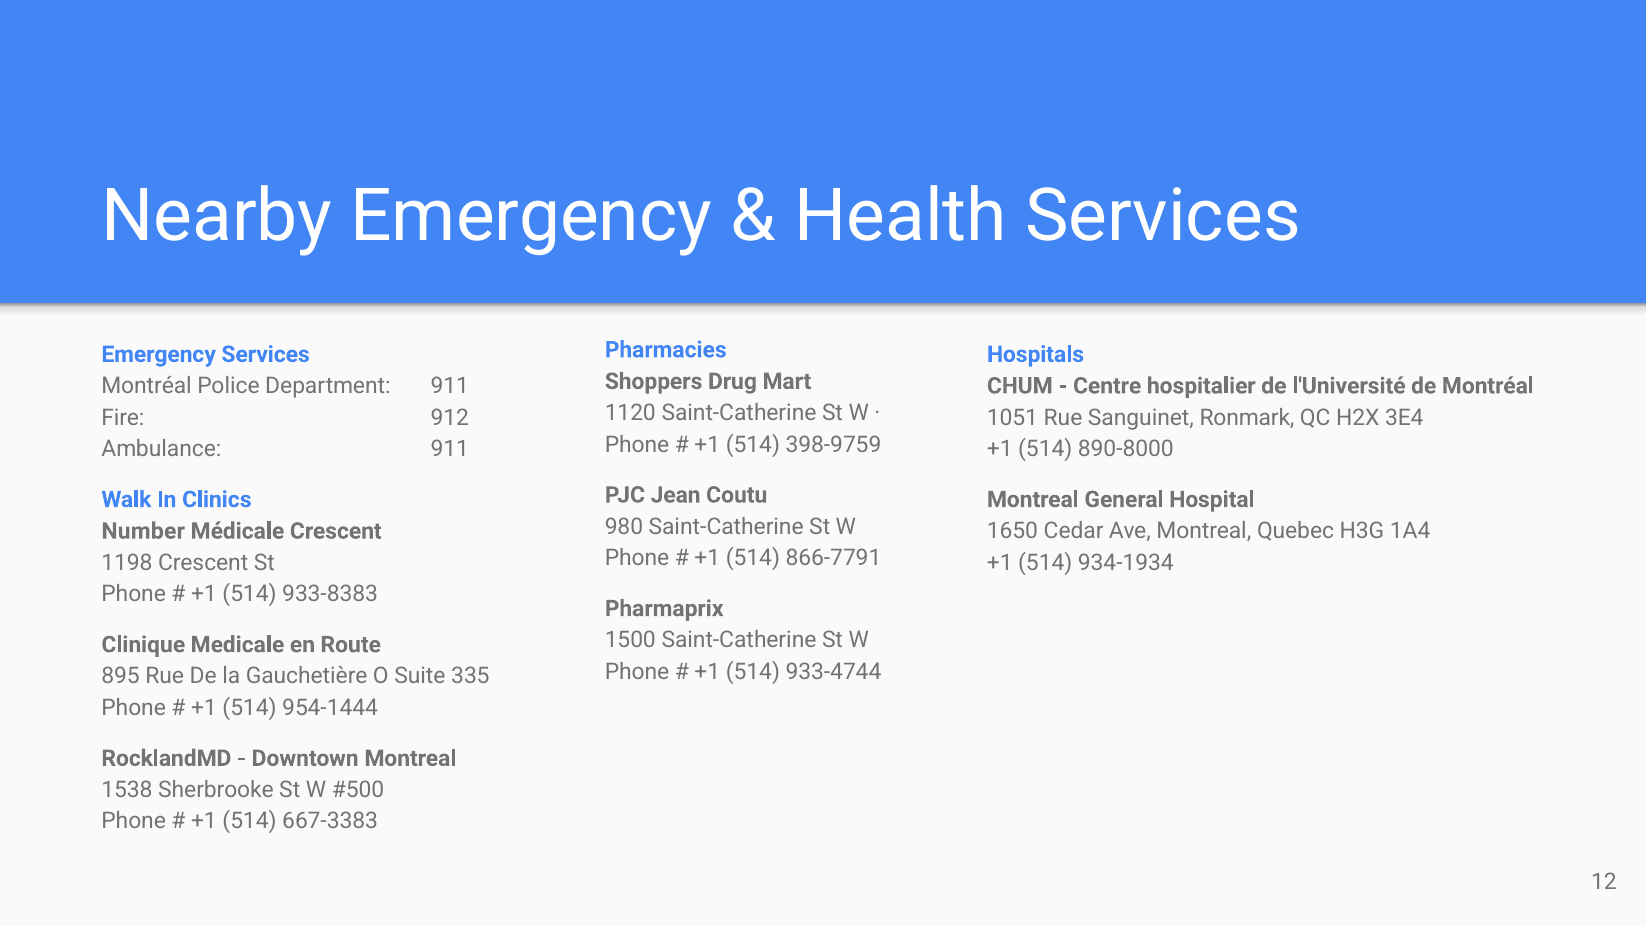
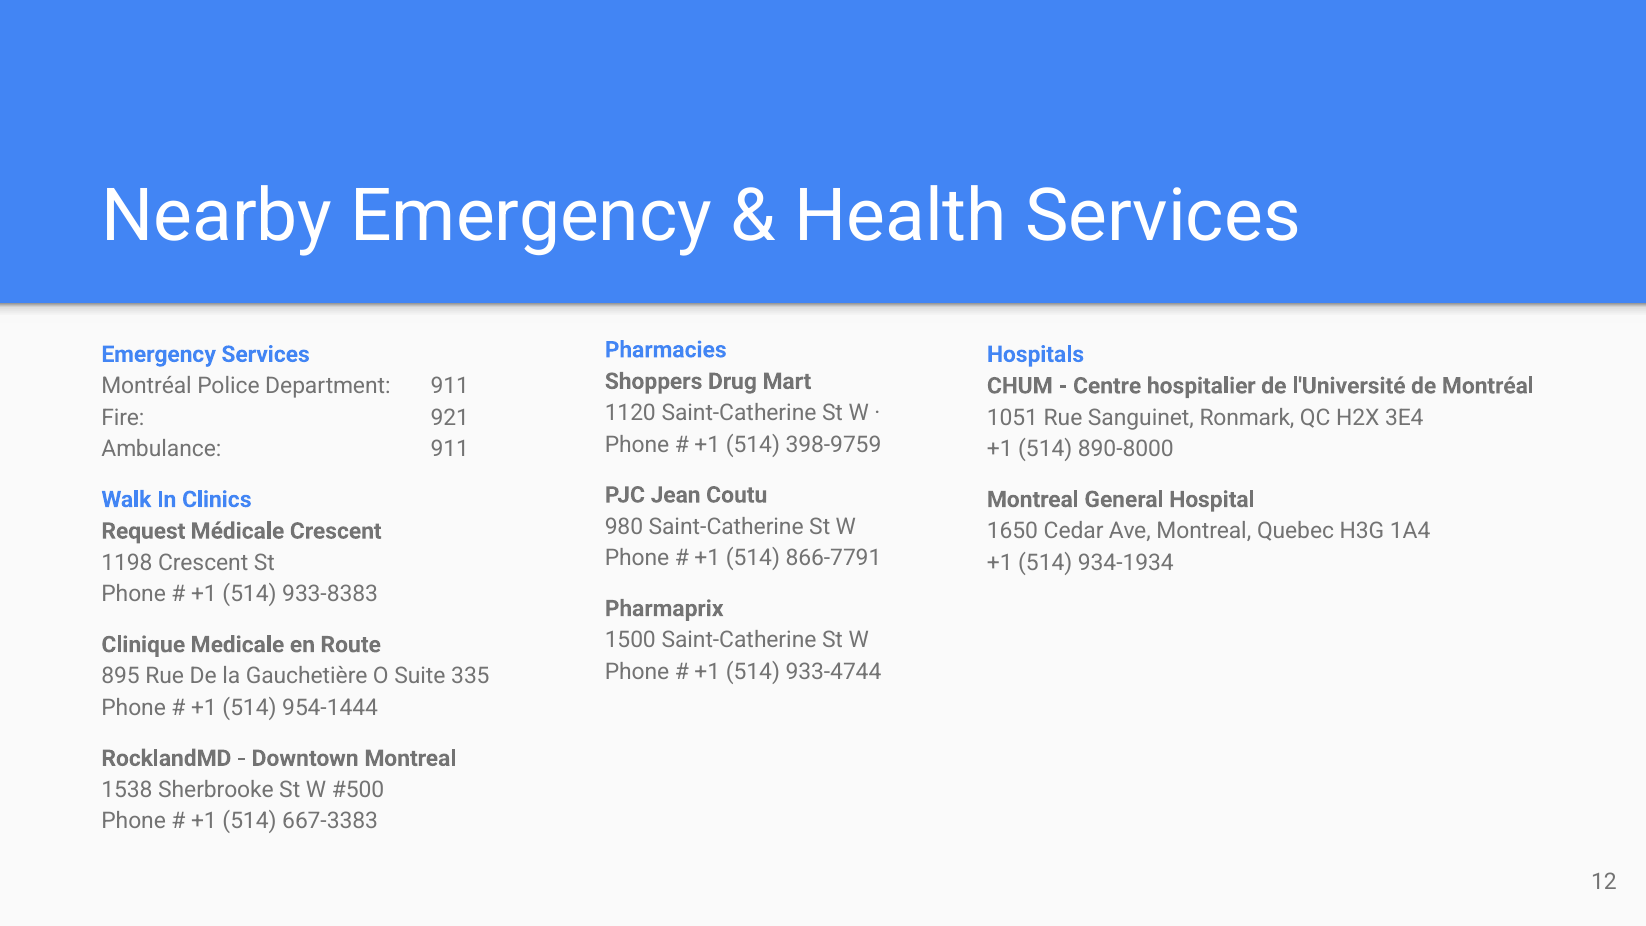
912: 912 -> 921 (450, 417)
Number: Number -> Request (143, 531)
